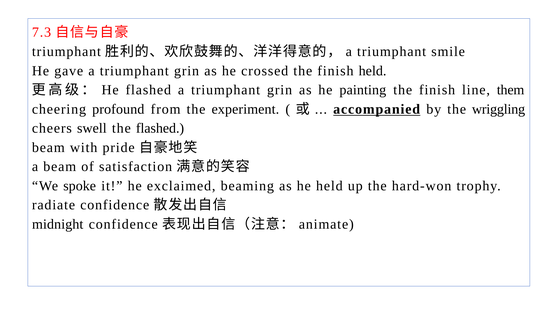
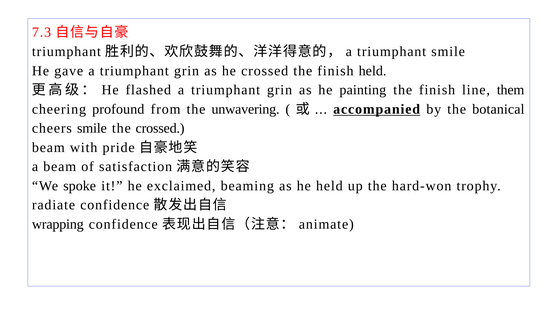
experiment: experiment -> unwavering (246, 109)
wriggling: wriggling -> botanical (498, 109)
cheers swell: swell -> smile (92, 128)
the flashed: flashed -> crossed (160, 128)
midnight: midnight -> wrapping (58, 224)
